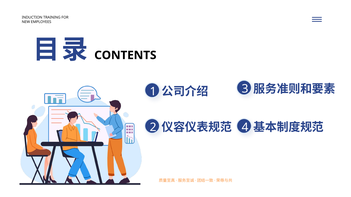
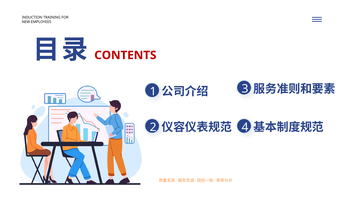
CONTENTS colour: black -> red (125, 55)
